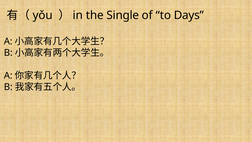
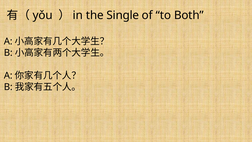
Days: Days -> Both (189, 15)
